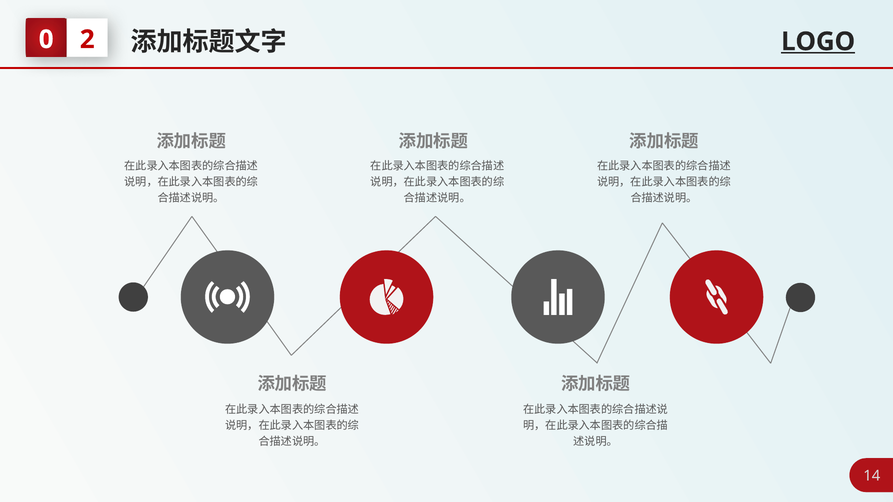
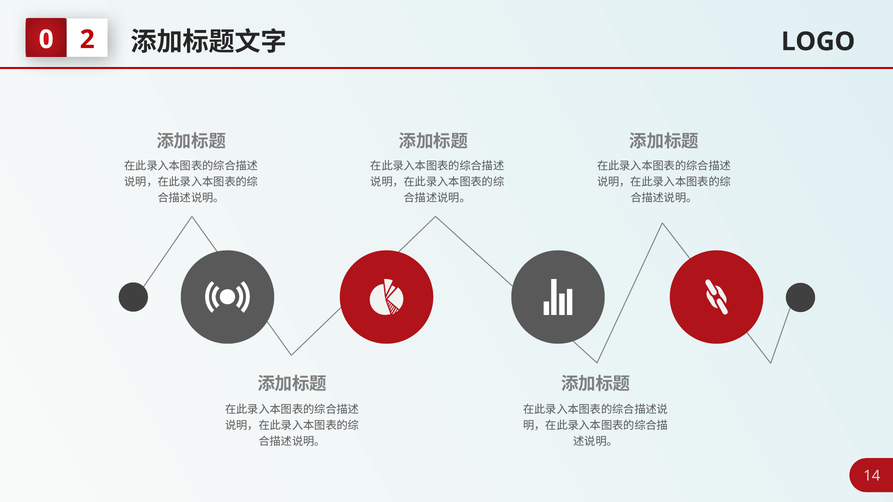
LOGO underline: present -> none (818, 42)
